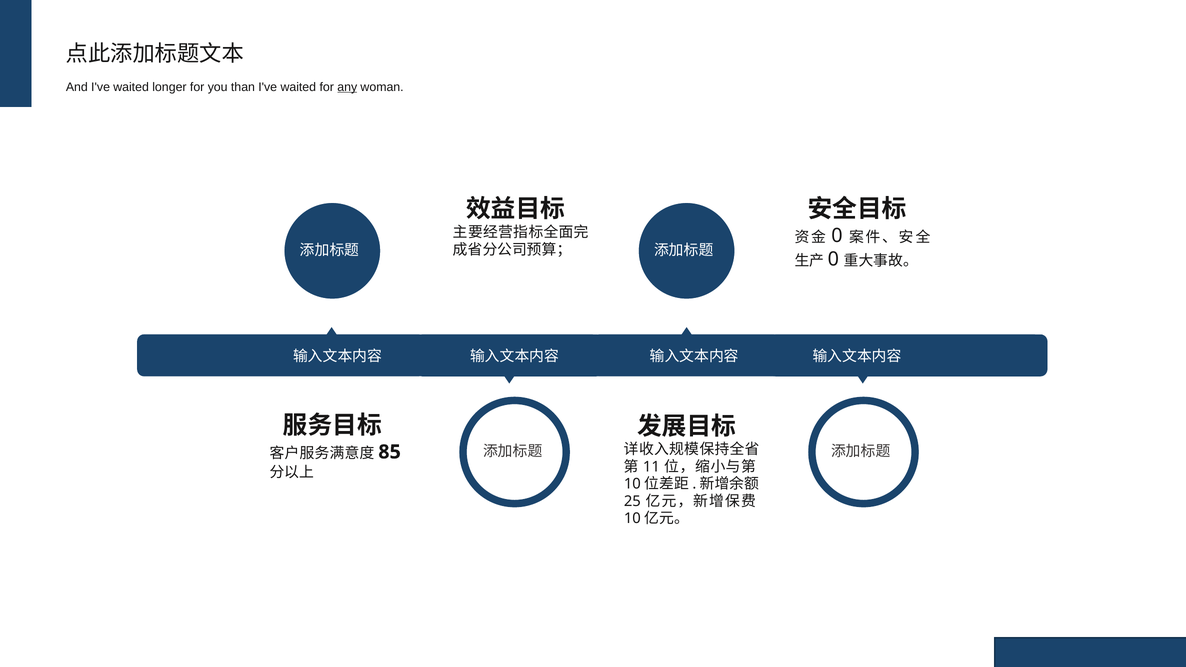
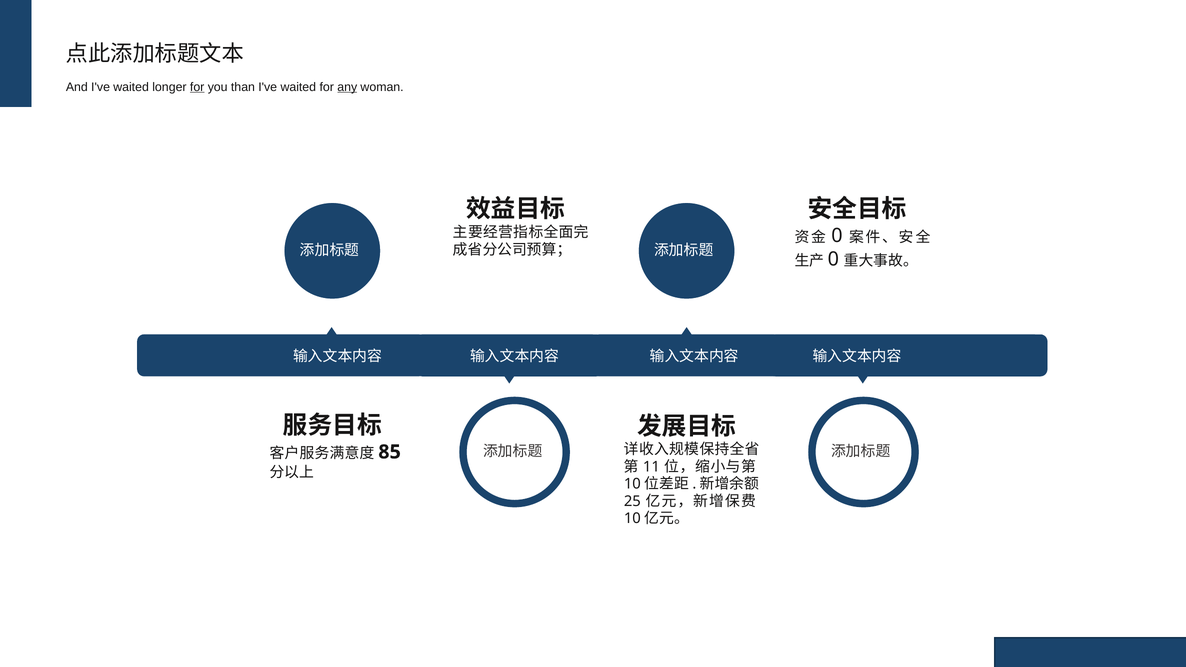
for underline: none -> present (197, 87)
